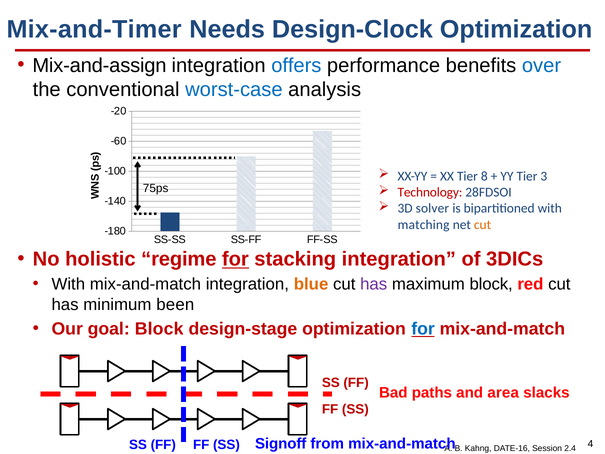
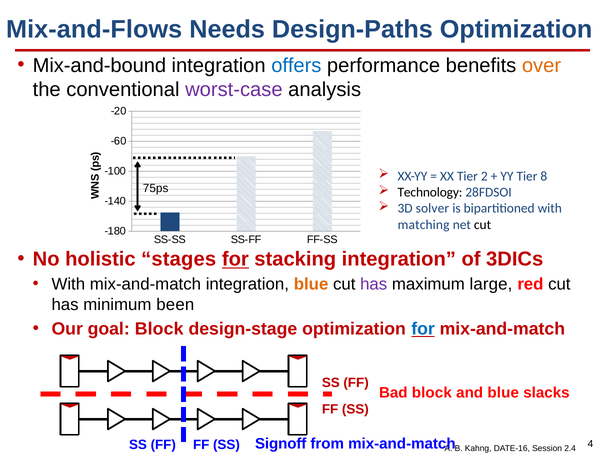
Mix-and-Timer: Mix-and-Timer -> Mix-and-Flows (94, 29)
Design-Clock: Design-Clock -> Design-Paths (352, 29)
Mix-and-assign: Mix-and-assign -> Mix-and-bound (99, 65)
over colour: blue -> orange (542, 65)
worst-case colour: blue -> purple (234, 90)
8: 8 -> 2 (484, 176)
3: 3 -> 8 (544, 176)
Technology colour: red -> black (430, 192)
cut colour: orange -> black (483, 225)
regime: regime -> stages (179, 259)
maximum block: block -> large (491, 284)
Bad paths: paths -> block (432, 393)
and area: area -> blue (503, 393)
